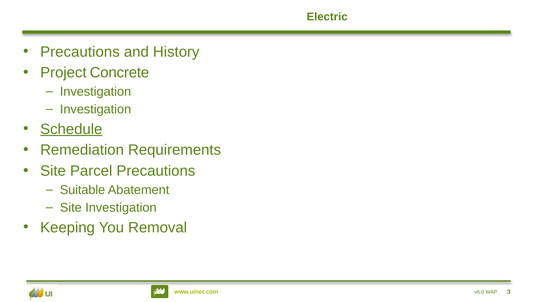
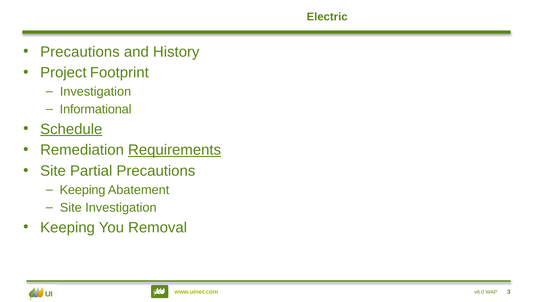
Concrete: Concrete -> Footprint (119, 73)
Investigation: Investigation -> Informational (96, 109)
Requirements underline: none -> present (175, 150)
Parcel: Parcel -> Partial (91, 171)
Suitable: Suitable -> Keeping (83, 190)
